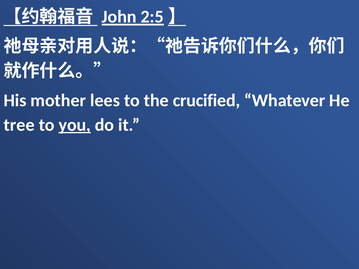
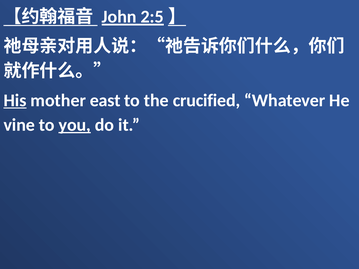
His underline: none -> present (15, 100)
lees: lees -> east (105, 100)
tree: tree -> vine (19, 125)
